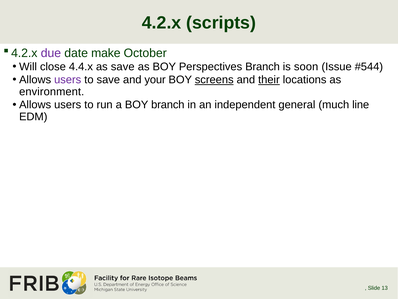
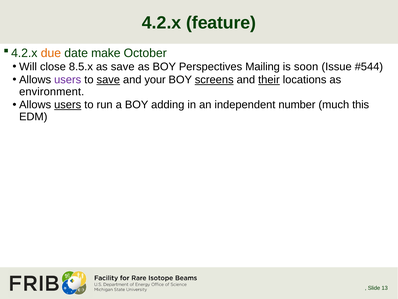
scripts: scripts -> feature (221, 23)
due colour: purple -> orange (51, 53)
4.4.x: 4.4.x -> 8.5.x (81, 67)
Perspectives Branch: Branch -> Mailing (263, 67)
save underline: none -> present (108, 80)
users underline: none -> present (68, 105)
BOY branch: branch -> adding (168, 105)
general: general -> number (297, 105)
line: line -> this (361, 105)
